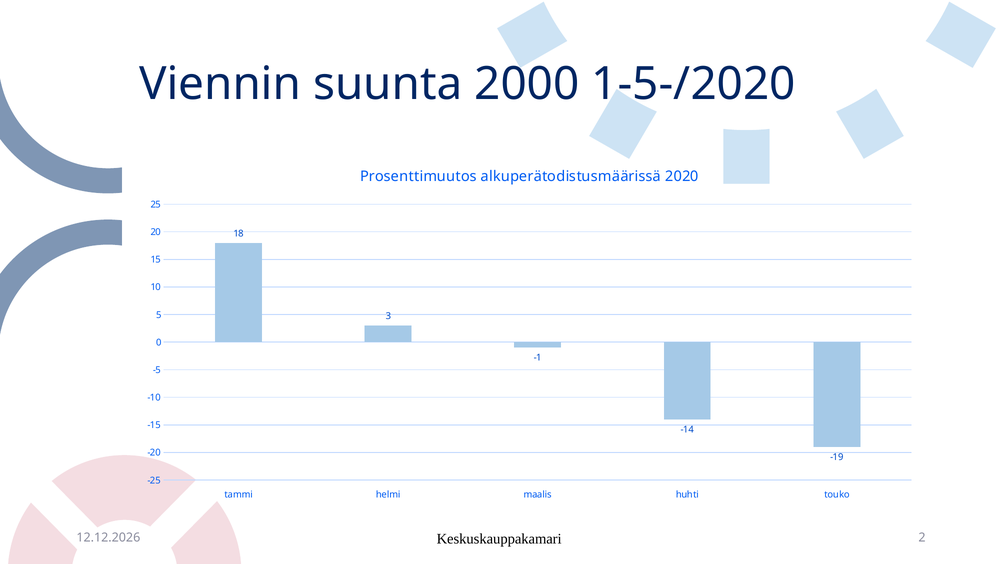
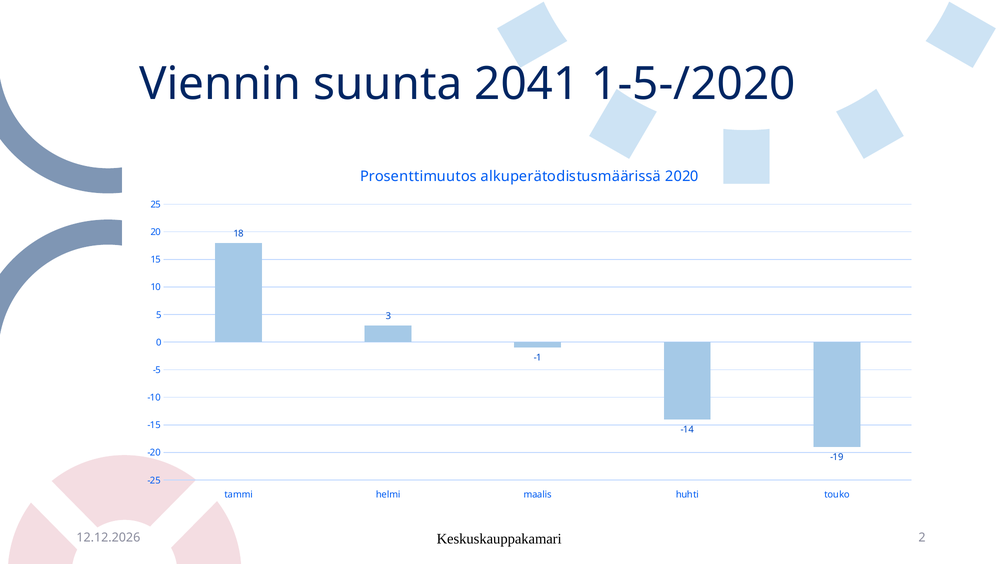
2000: 2000 -> 2041 (527, 84)
